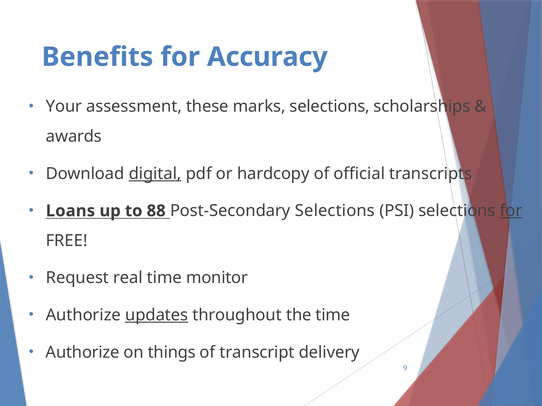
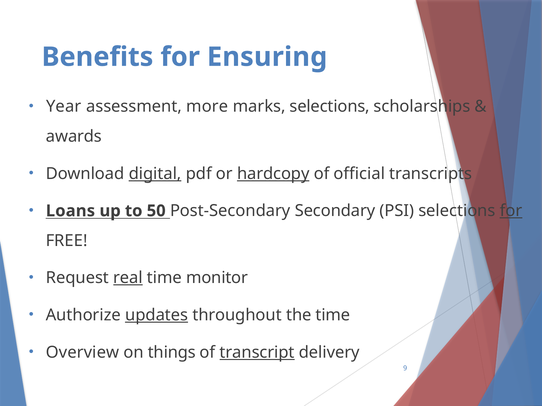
Accuracy: Accuracy -> Ensuring (267, 57)
Your: Your -> Year (64, 107)
these: these -> more (207, 107)
hardcopy underline: none -> present (273, 174)
88: 88 -> 50 (156, 211)
Post-Secondary Selections: Selections -> Secondary (335, 211)
real underline: none -> present (128, 278)
Authorize: Authorize -> Overview (82, 353)
transcript underline: none -> present (257, 353)
